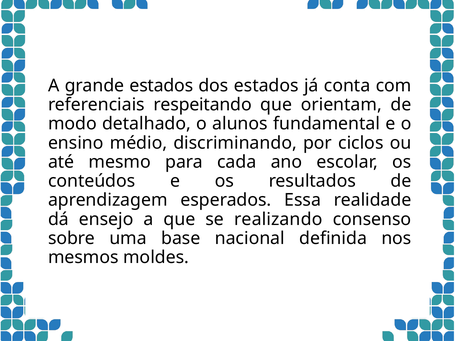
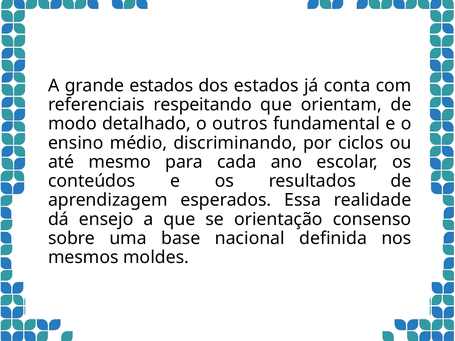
alunos: alunos -> outros (240, 124)
realizando: realizando -> orientação (278, 219)
